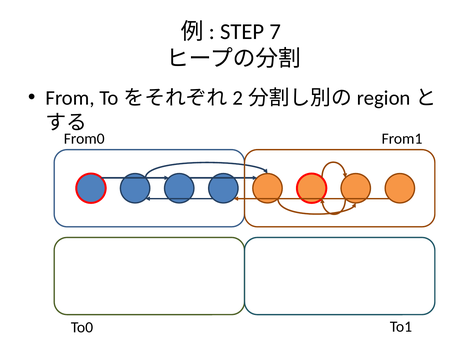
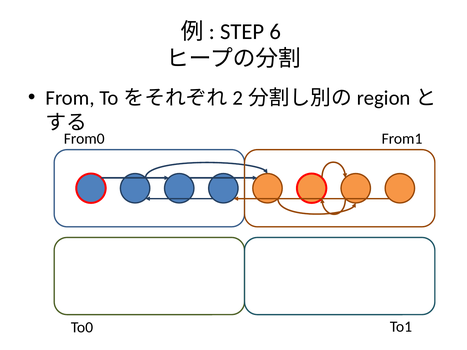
7: 7 -> 6 (275, 32)
